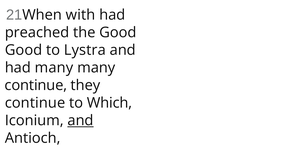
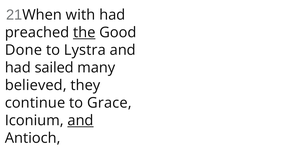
the underline: none -> present (84, 32)
Good: Good -> Done (24, 50)
had many: many -> sailed (54, 68)
continue: continue -> believed (36, 85)
Which: Which -> Grace (109, 103)
